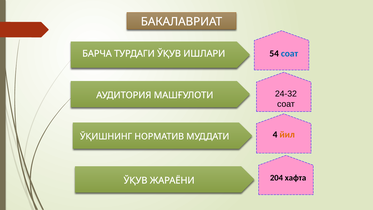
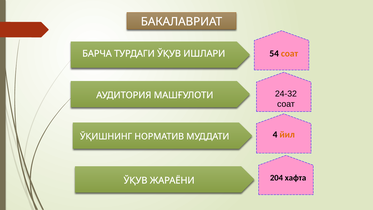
соат colour: blue -> orange (290, 54)
